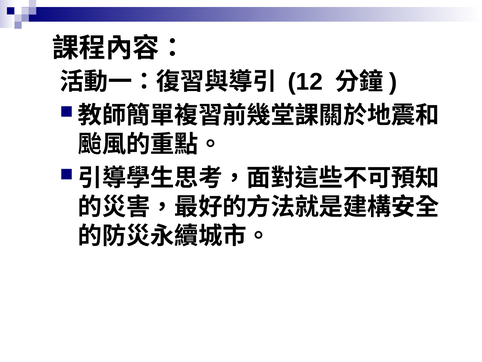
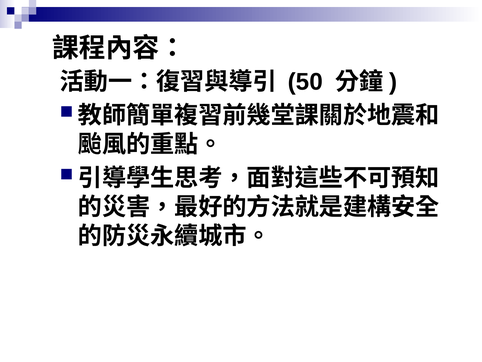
12: 12 -> 50 (305, 82)
